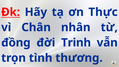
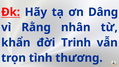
Thực: Thực -> Dâng (103, 12)
Chân: Chân -> Rằng (36, 27)
đồng: đồng -> khẩn (16, 43)
